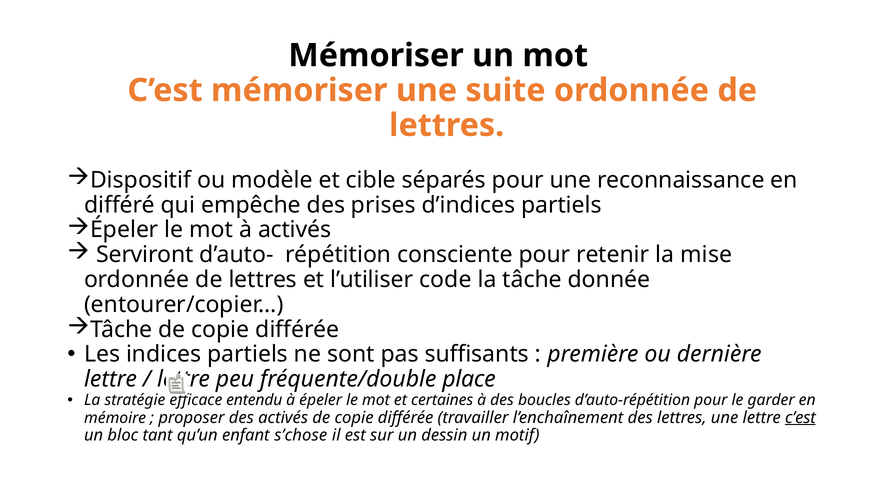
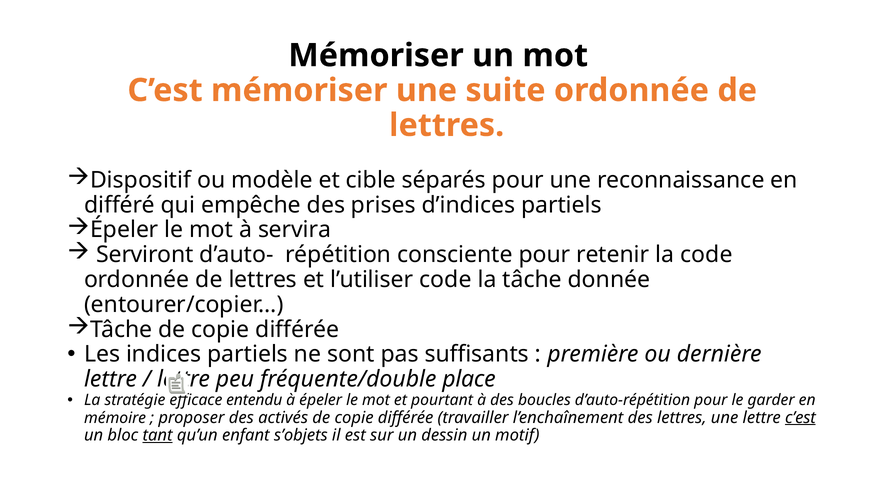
à activés: activés -> servira (295, 230)
la mise: mise -> code (706, 255)
certaines: certaines -> pourtant (442, 400)
tant underline: none -> present (158, 435)
s’chose: s’chose -> s’objets (301, 435)
